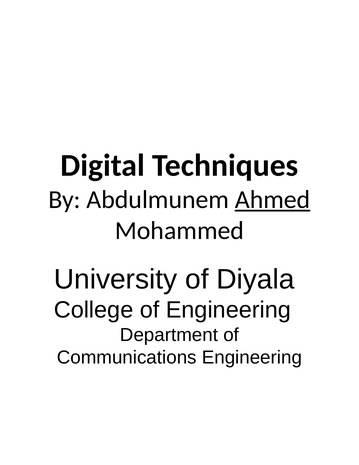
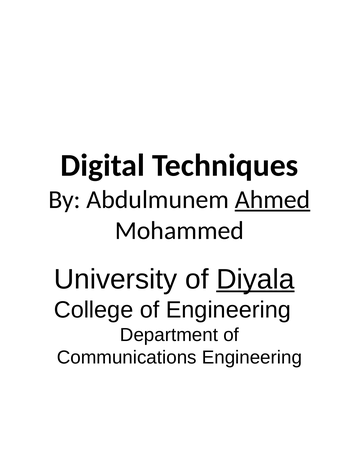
Diyala underline: none -> present (255, 279)
